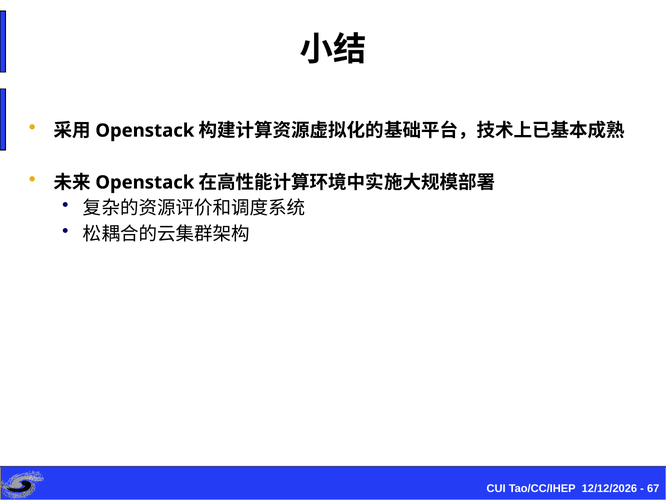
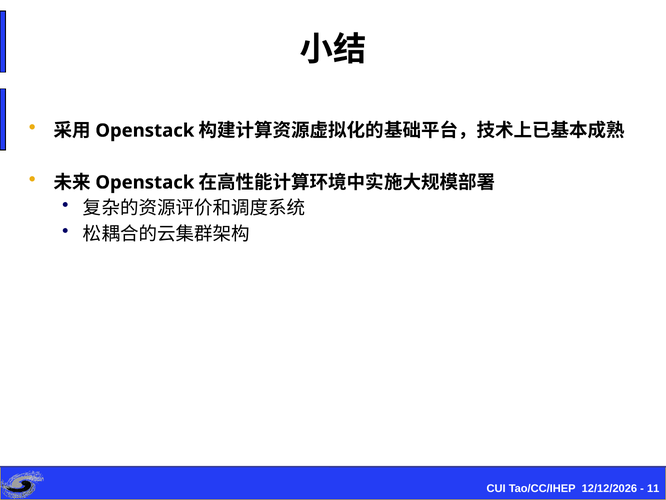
67: 67 -> 11 (653, 488)
